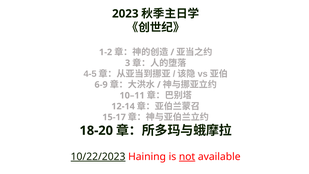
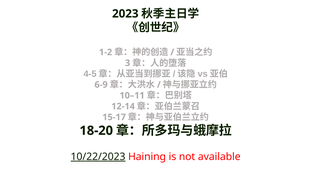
not underline: present -> none (187, 157)
